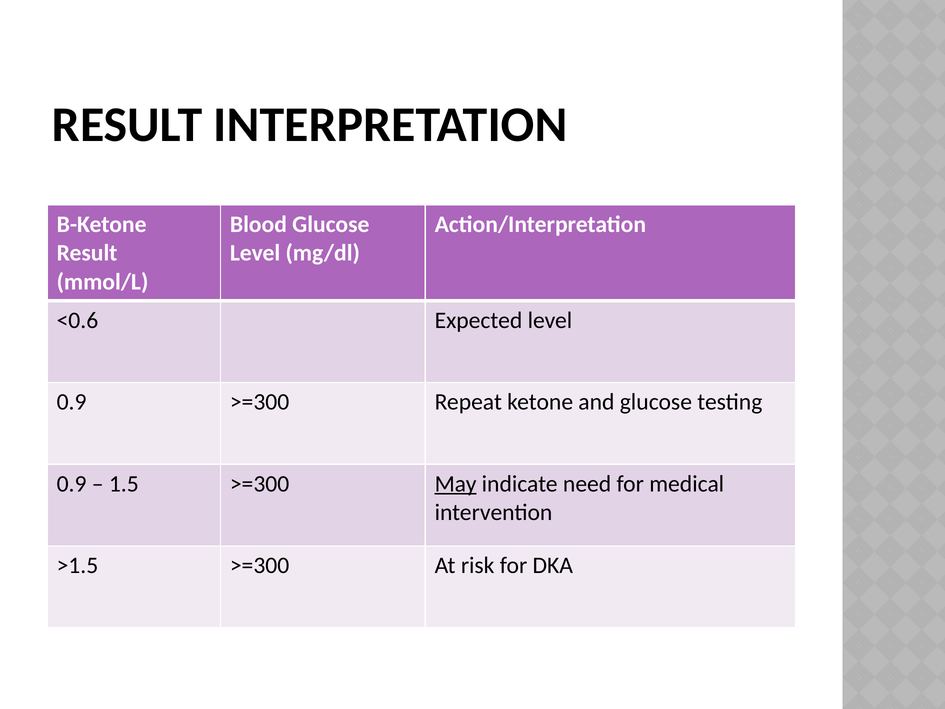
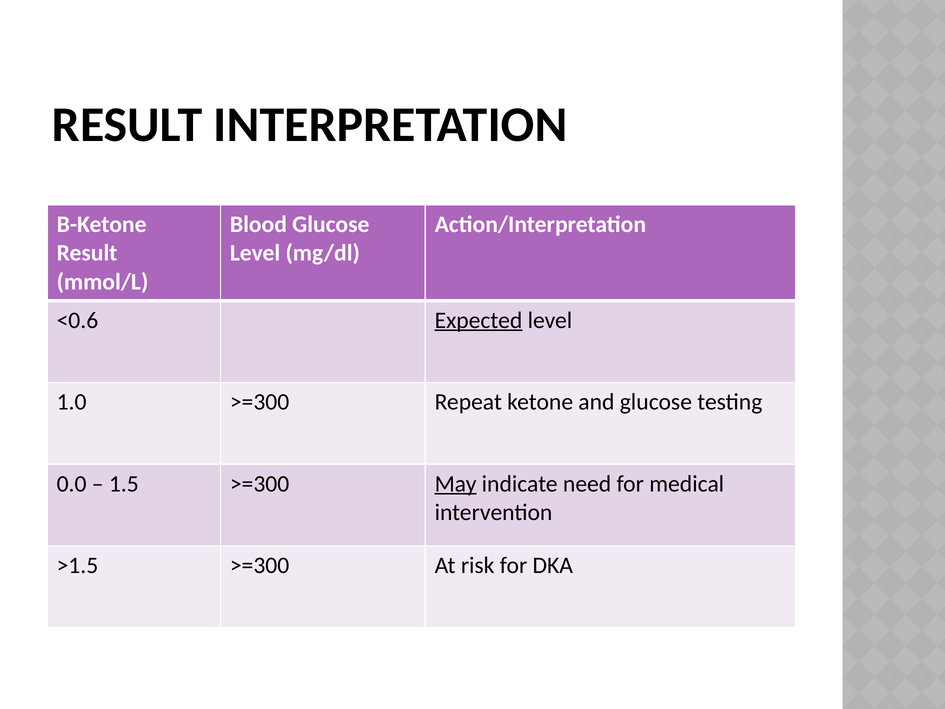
Expected underline: none -> present (479, 320)
0.9: 0.9 -> 1.0 (72, 402)
0.9: 0.9 -> 0.0 (72, 484)
